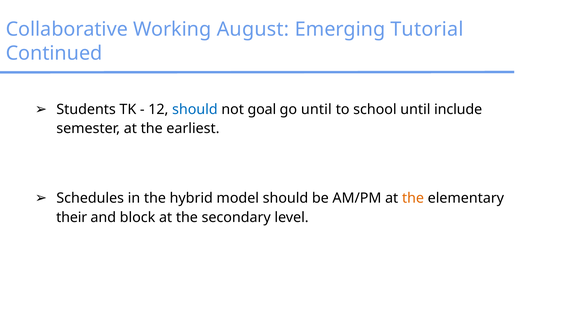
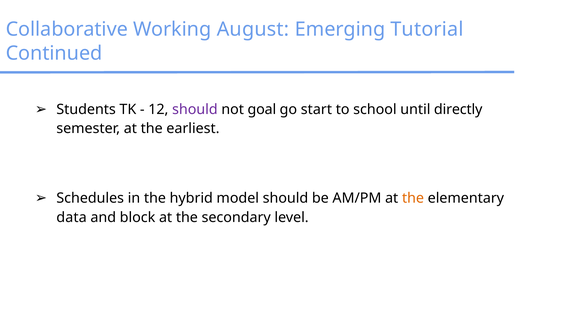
should colour: blue -> purple (195, 109)
go until: until -> start (316, 109)
include: include -> directly (458, 109)
their: their -> data (72, 218)
